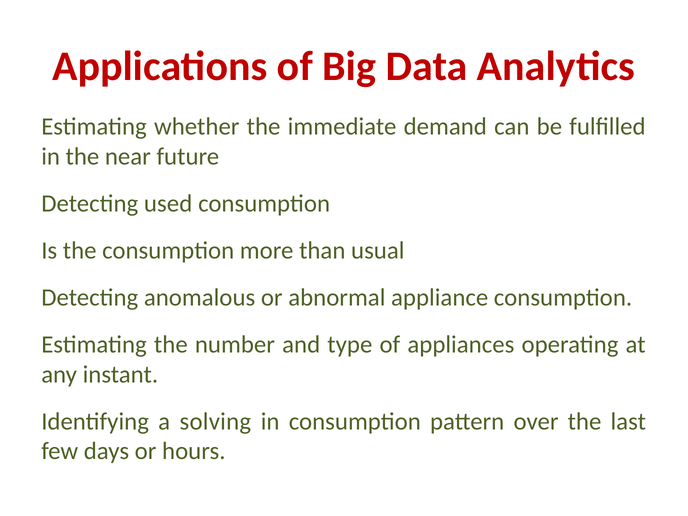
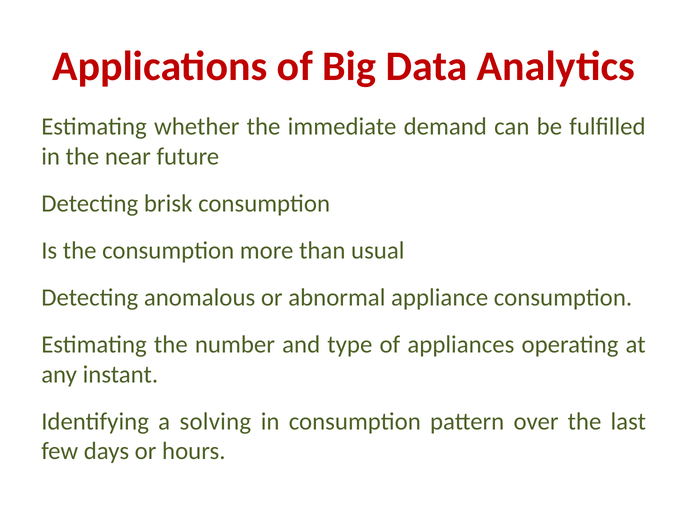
used: used -> brisk (168, 204)
